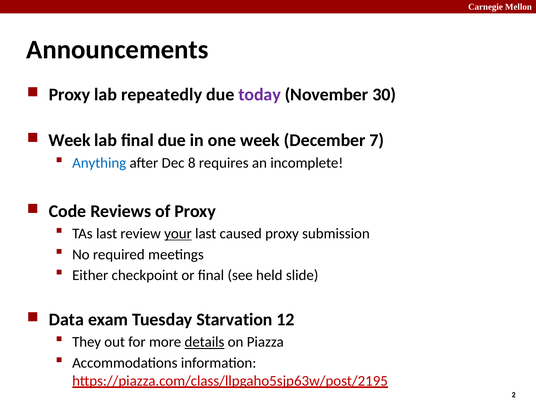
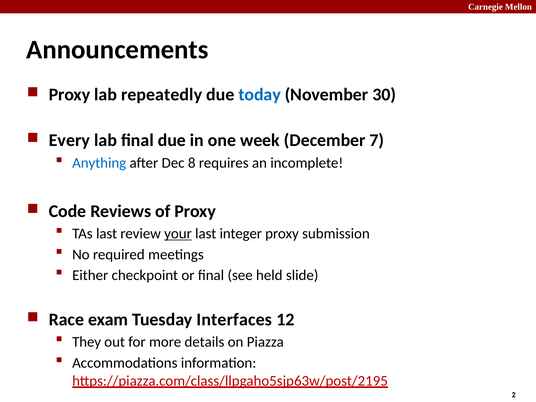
today colour: purple -> blue (260, 95)
Week: Week -> Every (69, 140)
caused: caused -> integer (241, 234)
Data: Data -> Race (66, 320)
Starvation: Starvation -> Interfaces (234, 320)
details underline: present -> none (204, 342)
